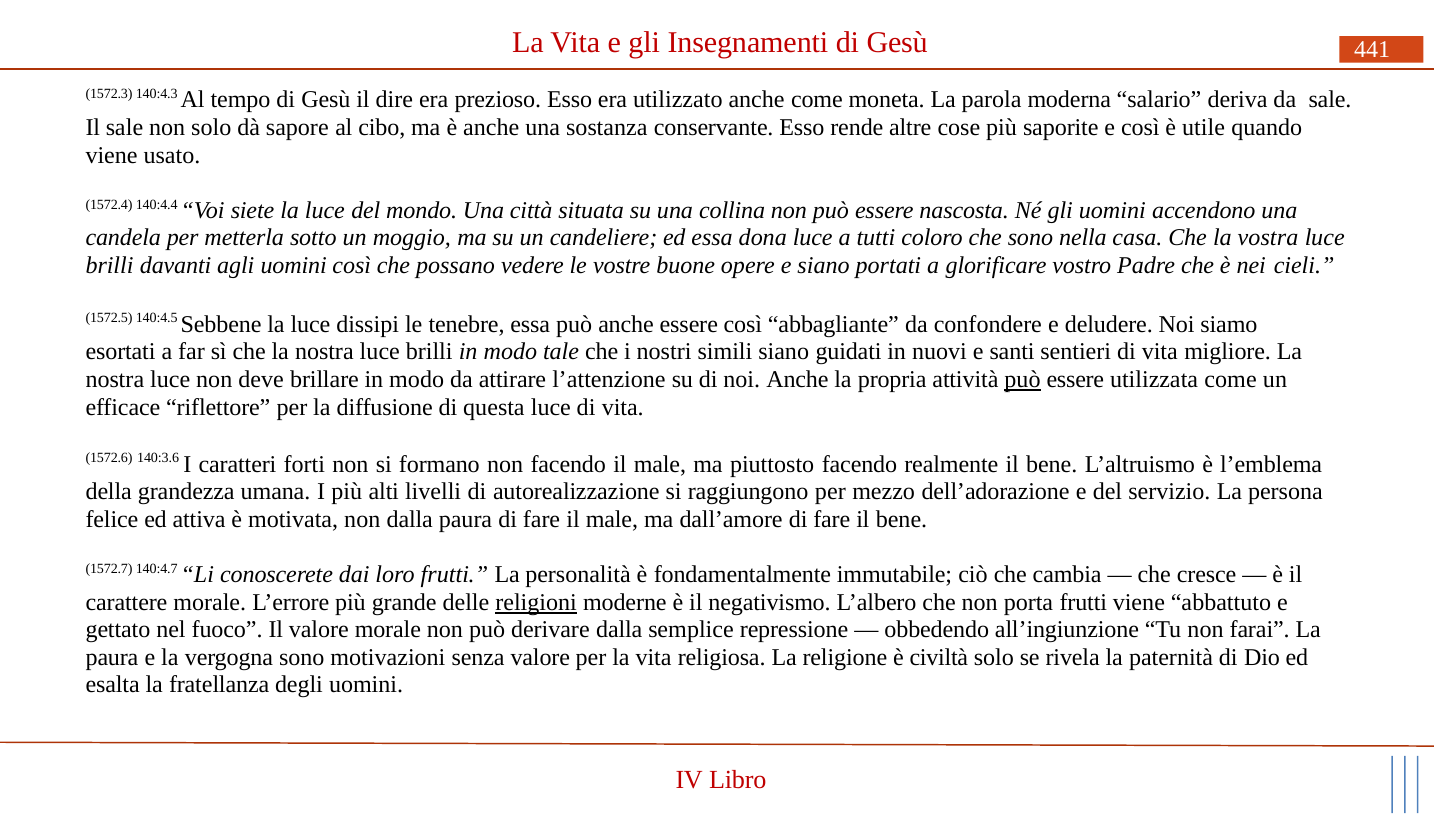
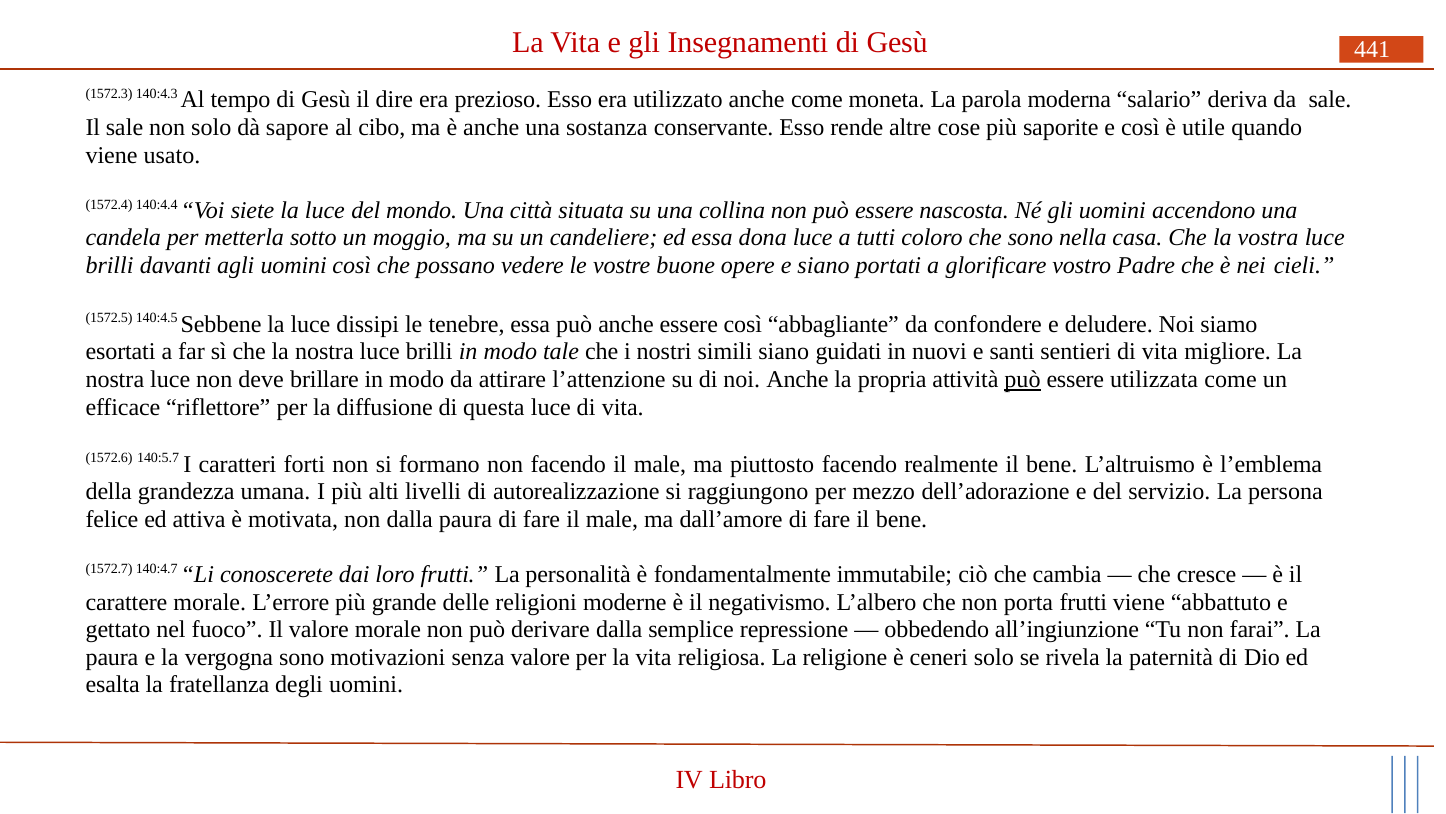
140:3.6: 140:3.6 -> 140:5.7 (158, 458)
religioni underline: present -> none (536, 603)
civiltà: civiltà -> ceneri (939, 658)
